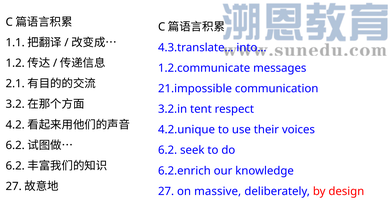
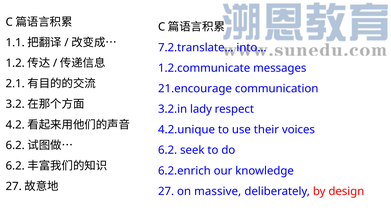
4.3.translate…: 4.3.translate… -> 7.2.translate… (196, 47)
21.impossible: 21.impossible -> 21.encourage (195, 89)
tent: tent -> lady (201, 109)
